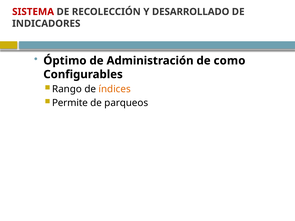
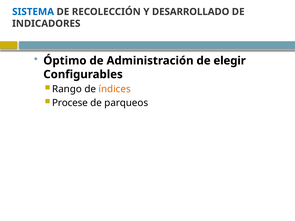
SISTEMA colour: red -> blue (33, 12)
como: como -> elegir (230, 61)
Permite: Permite -> Procese (70, 103)
